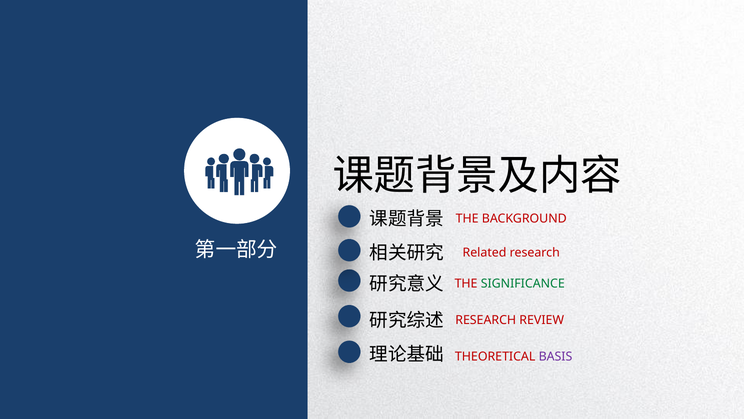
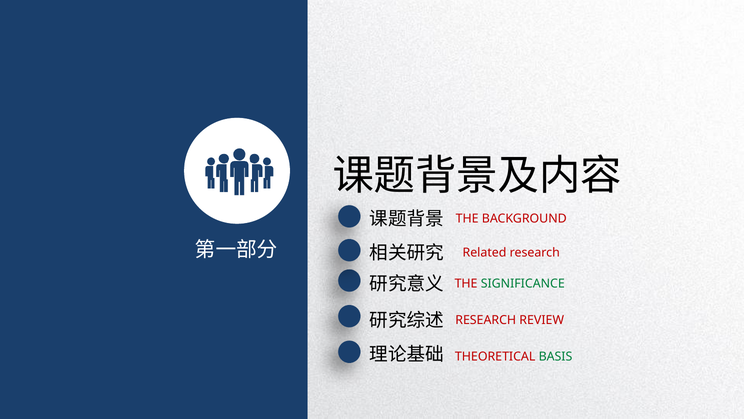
BASIS colour: purple -> green (556, 356)
